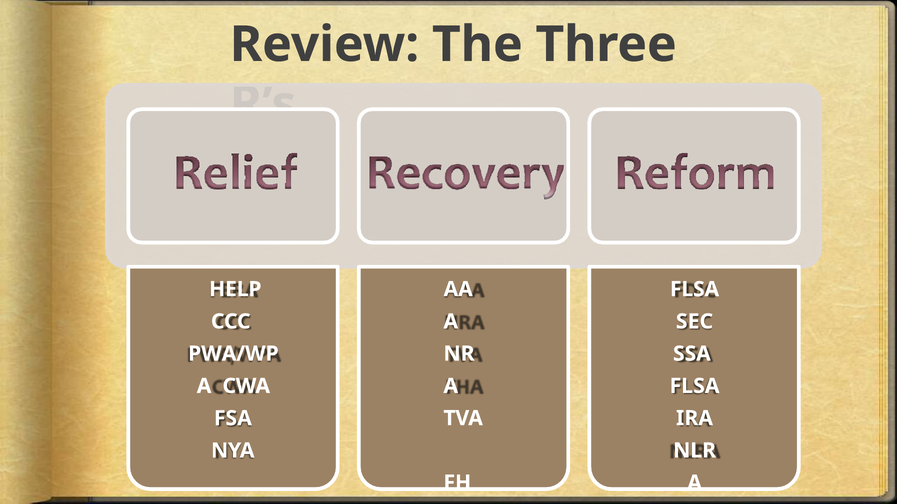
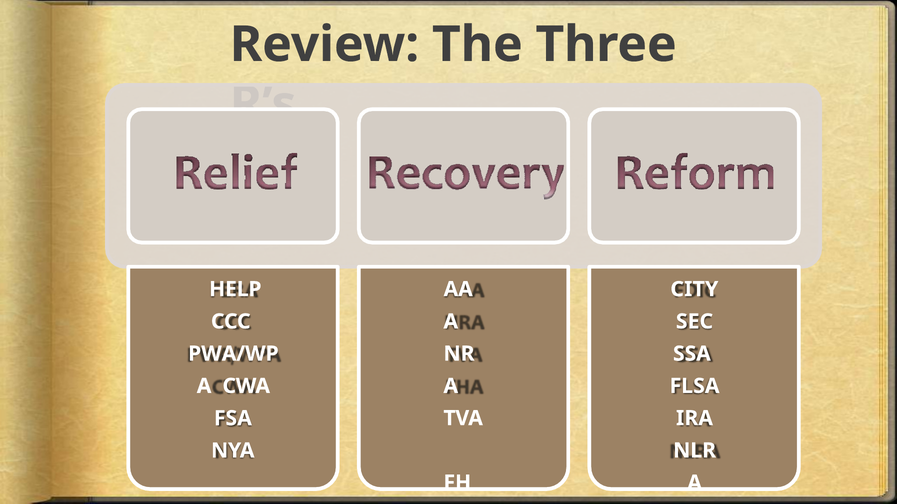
FLSA: FLSA -> CITY (694, 290)
